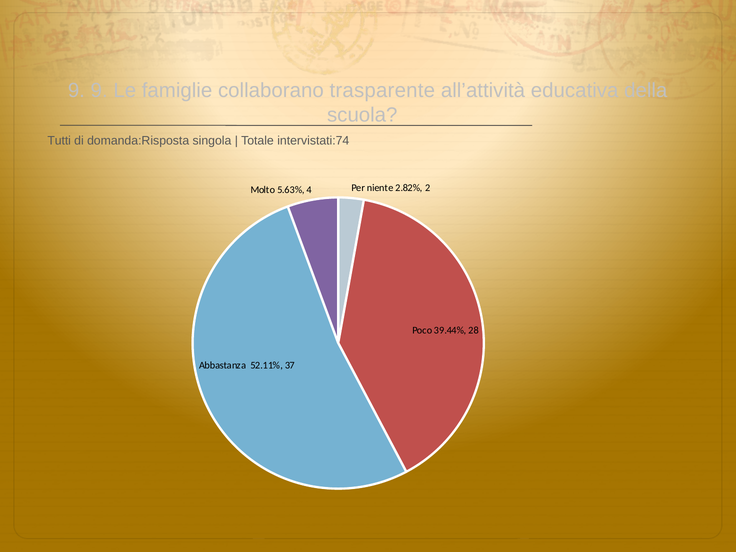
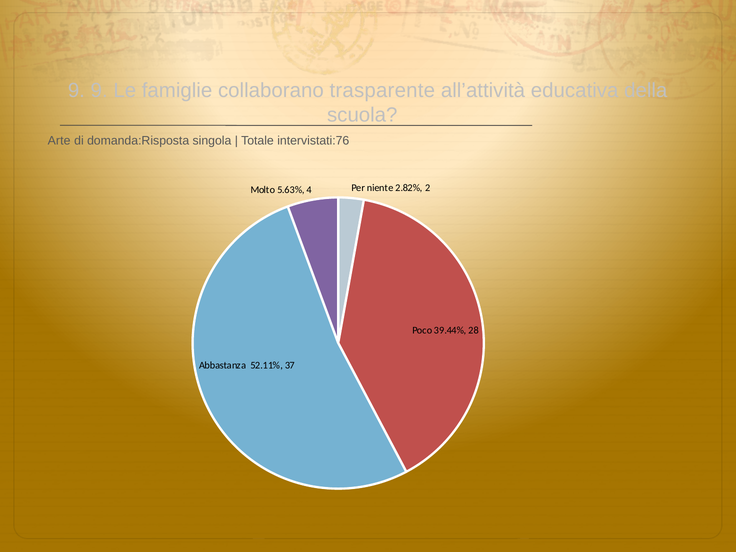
Tutti: Tutti -> Arte (59, 141)
intervistati:74: intervistati:74 -> intervistati:76 (313, 141)
